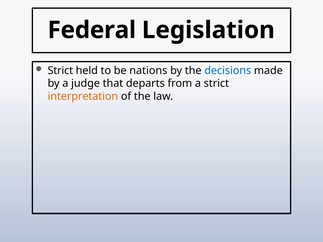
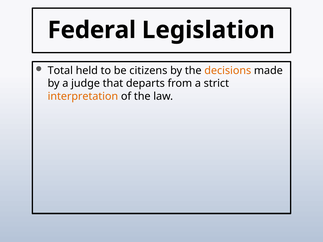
Strict: Strict -> Total (60, 71)
nations: nations -> citizens (148, 71)
decisions colour: blue -> orange (228, 71)
